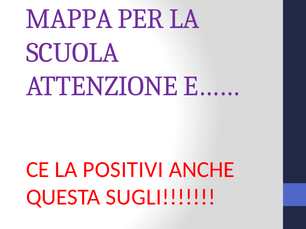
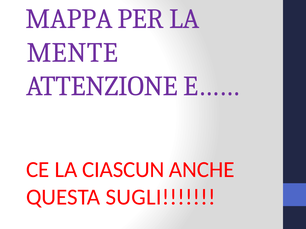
SCUOLA: SCUOLA -> MENTE (72, 53)
POSITIVI: POSITIVI -> CIASCUN (123, 170)
